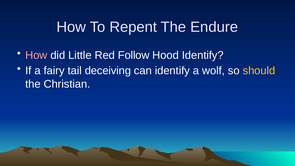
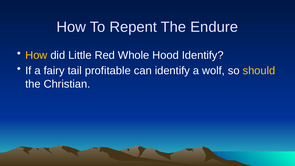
How colour: pink -> yellow (36, 55)
Follow: Follow -> Whole (134, 55)
deceiving: deceiving -> profitable (108, 71)
